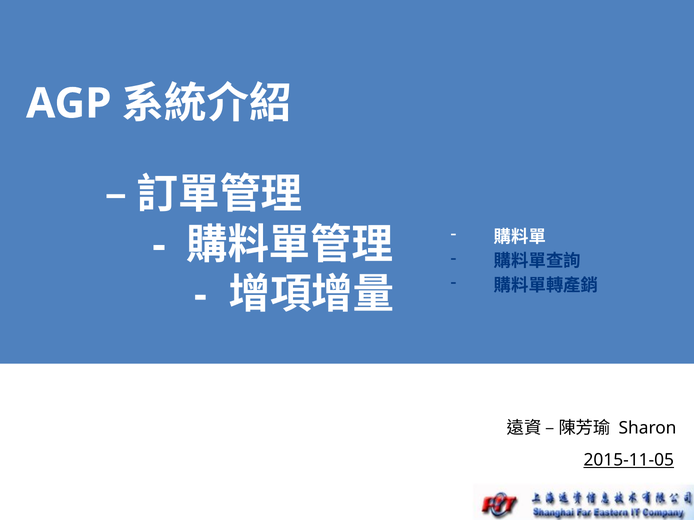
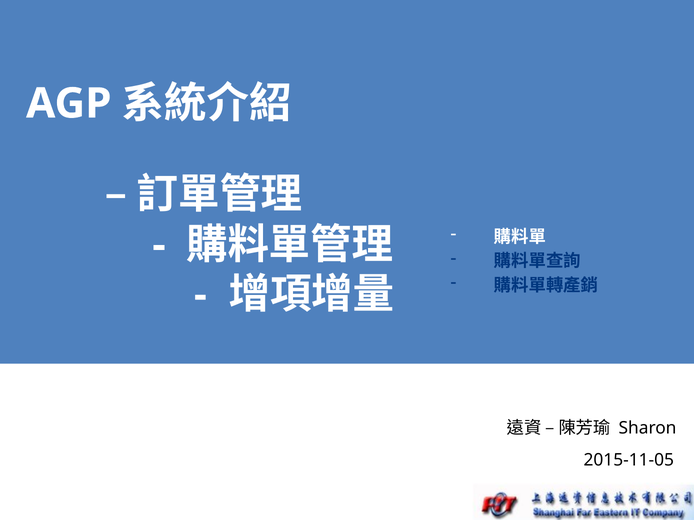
2015-11-05 underline: present -> none (629, 461)
